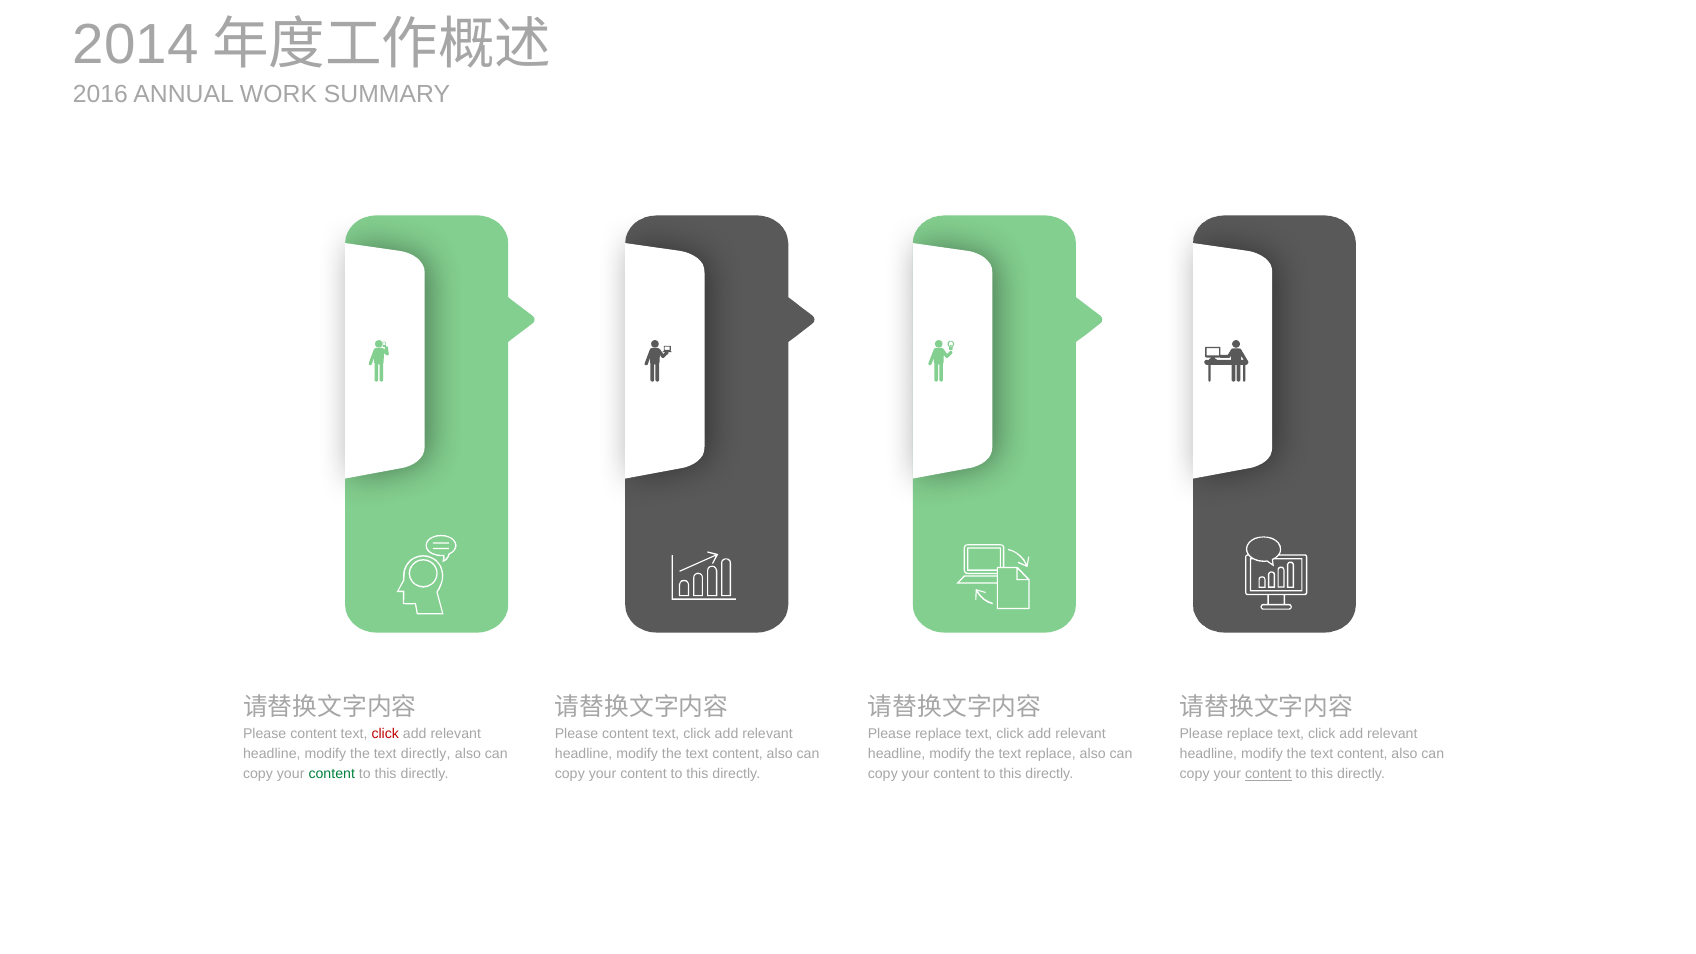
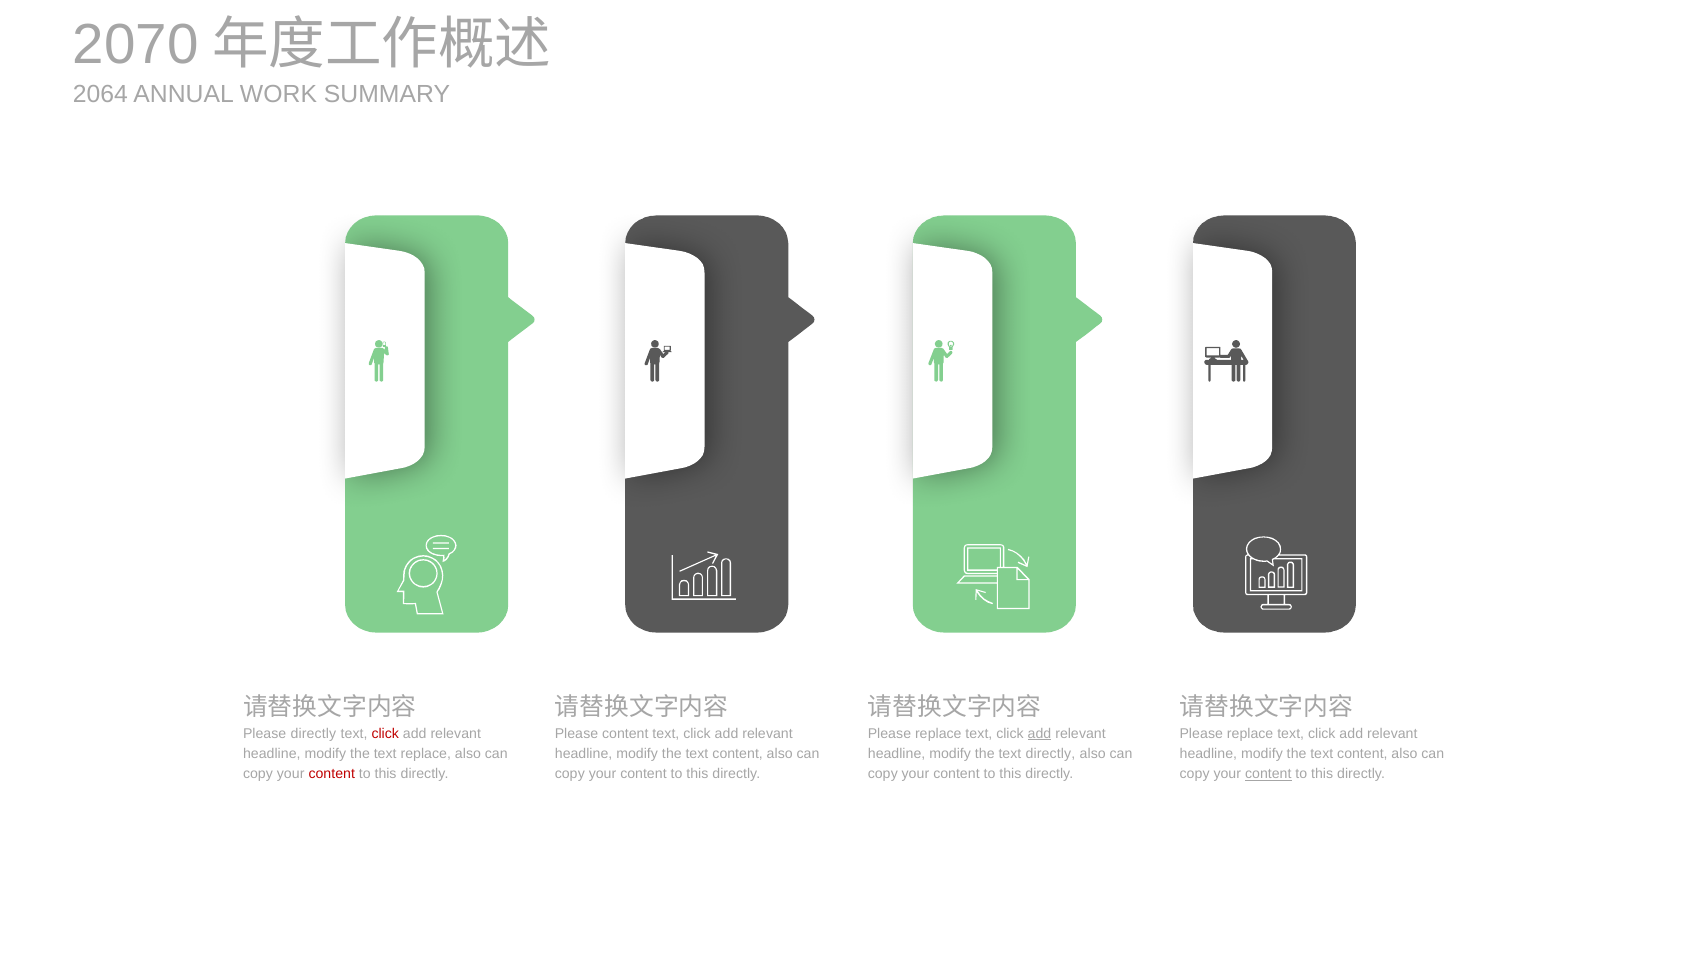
2014: 2014 -> 2070 (136, 45)
2016: 2016 -> 2064 (100, 94)
content: content -> directly (313, 734)
add underline: none -> present (1039, 734)
text directly: directly -> replace (426, 754)
text replace: replace -> directly (1050, 754)
content colour: green -> red (332, 774)
